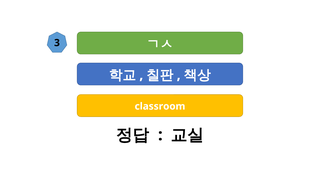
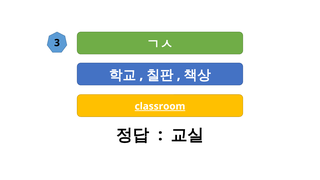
classroom underline: none -> present (160, 106)
